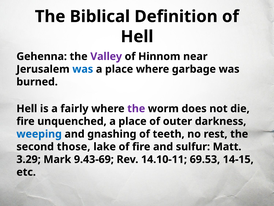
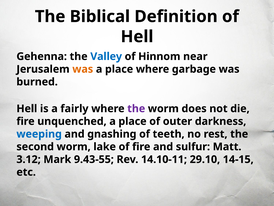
Valley colour: purple -> blue (106, 56)
was colour: blue -> orange (83, 69)
second those: those -> worm (74, 146)
3.29: 3.29 -> 3.12 (29, 159)
9.43-69: 9.43-69 -> 9.43-55 (94, 159)
69.53: 69.53 -> 29.10 (205, 159)
